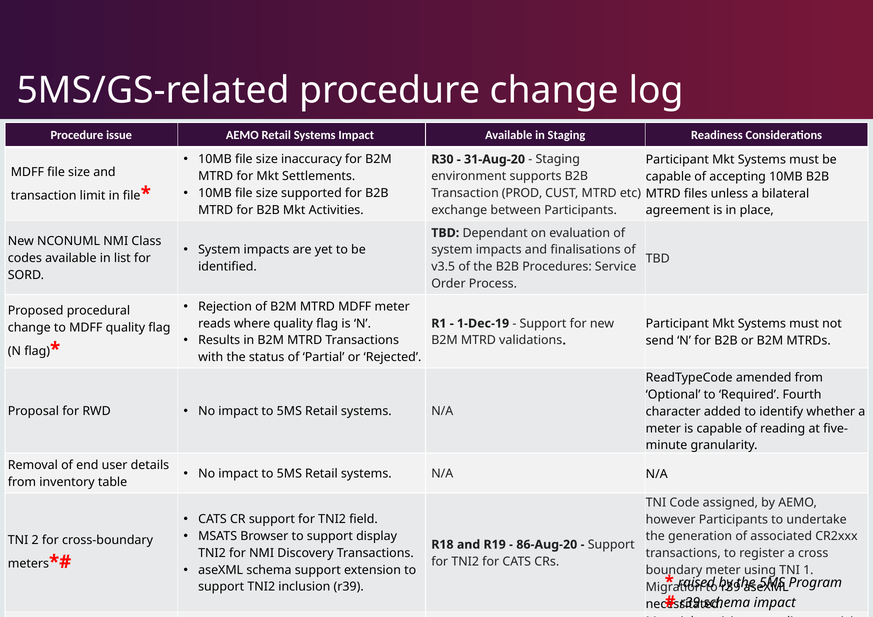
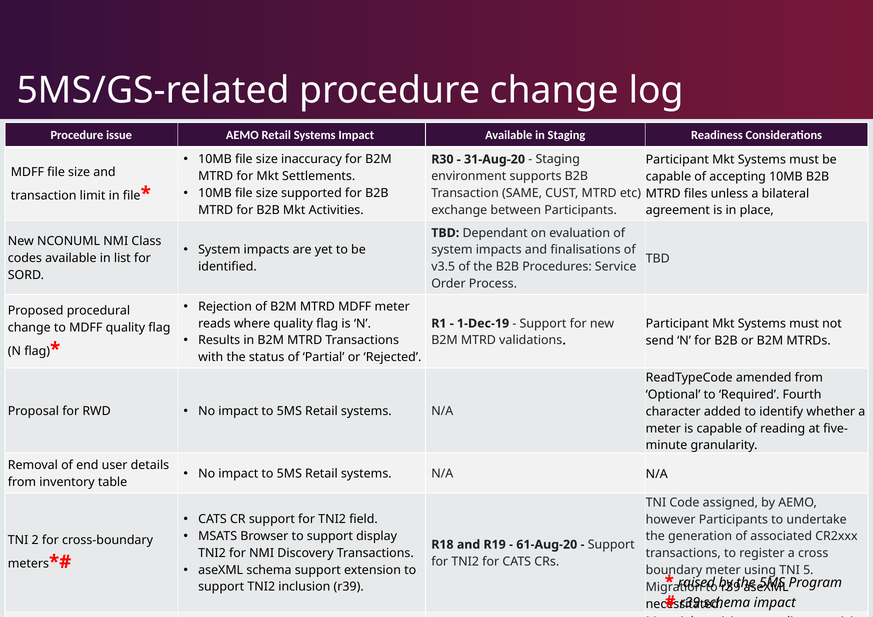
PROD: PROD -> SAME (522, 193)
86-Aug-20: 86-Aug-20 -> 61-Aug-20 (547, 545)
1: 1 -> 5 (808, 570)
